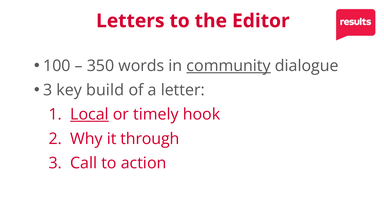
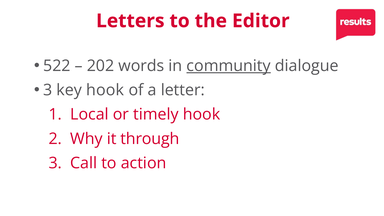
100: 100 -> 522 (57, 66)
350: 350 -> 202 (101, 66)
key build: build -> hook (105, 90)
Local underline: present -> none (89, 114)
